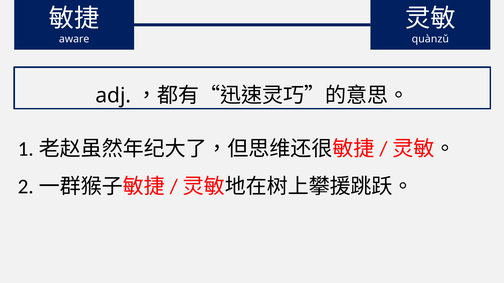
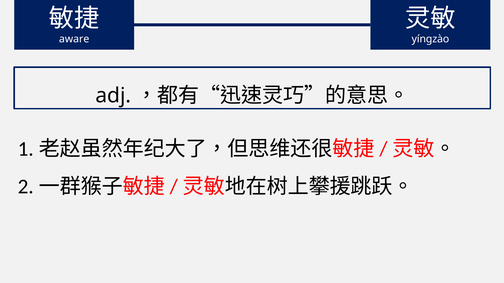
quànzǔ: quànzǔ -> yíngzào (430, 39)
